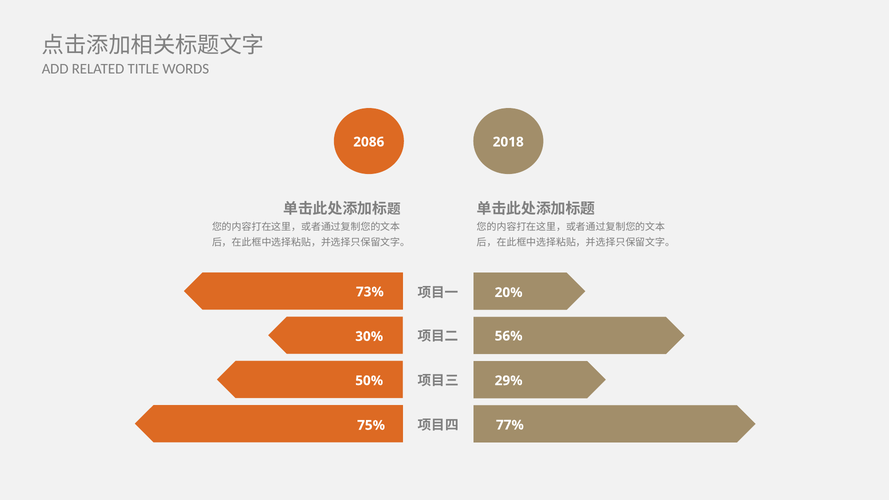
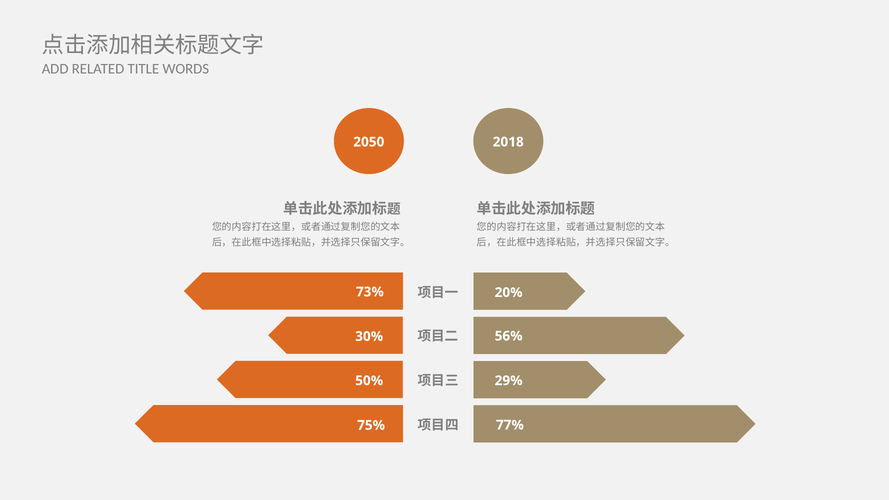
2086: 2086 -> 2050 (369, 142)
